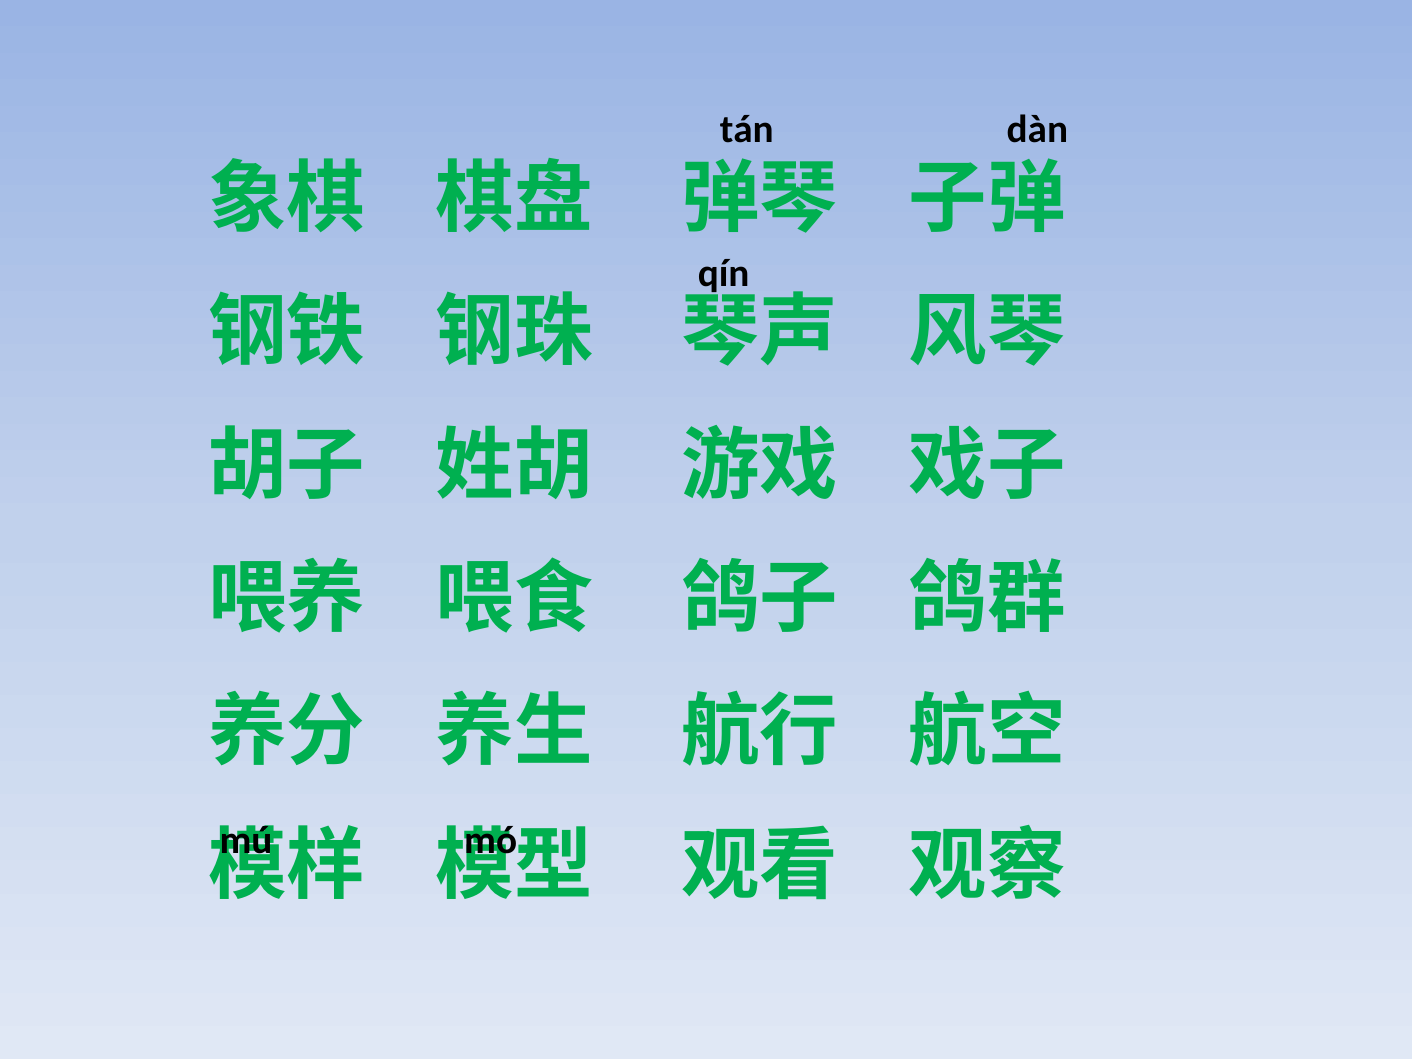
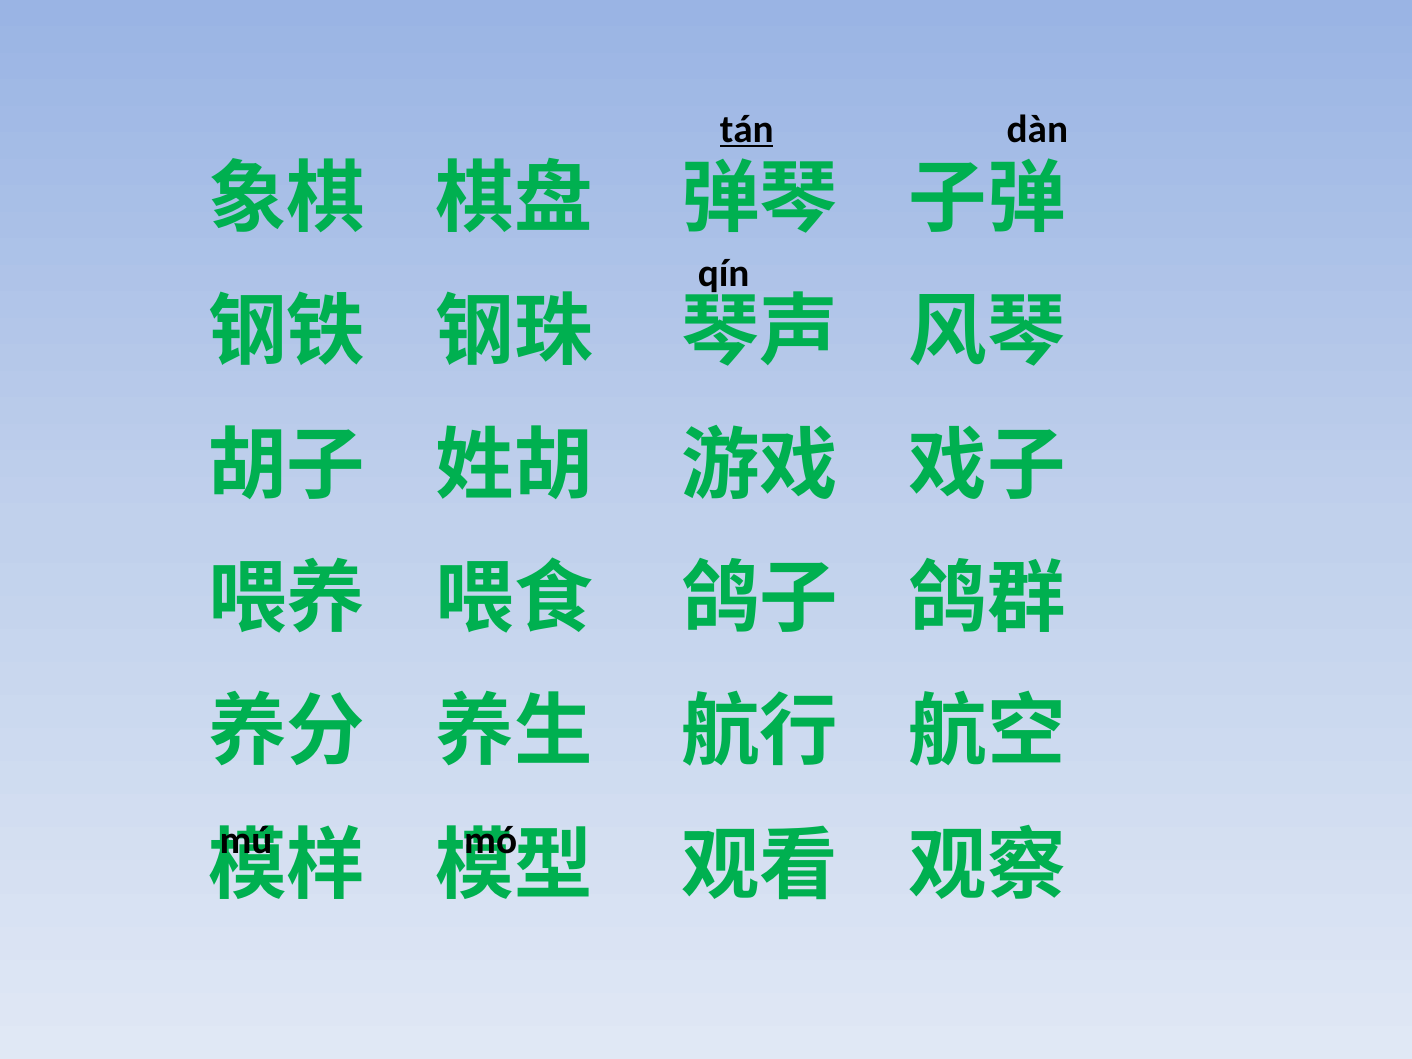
tán underline: none -> present (747, 129)
